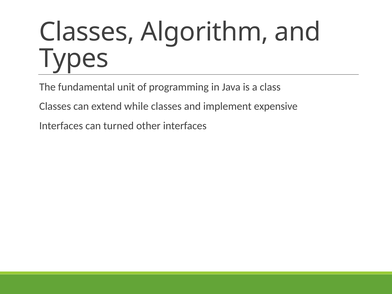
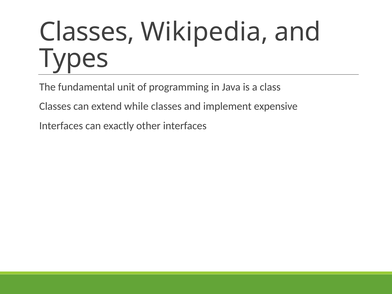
Algorithm: Algorithm -> Wikipedia (204, 32)
turned: turned -> exactly (119, 126)
